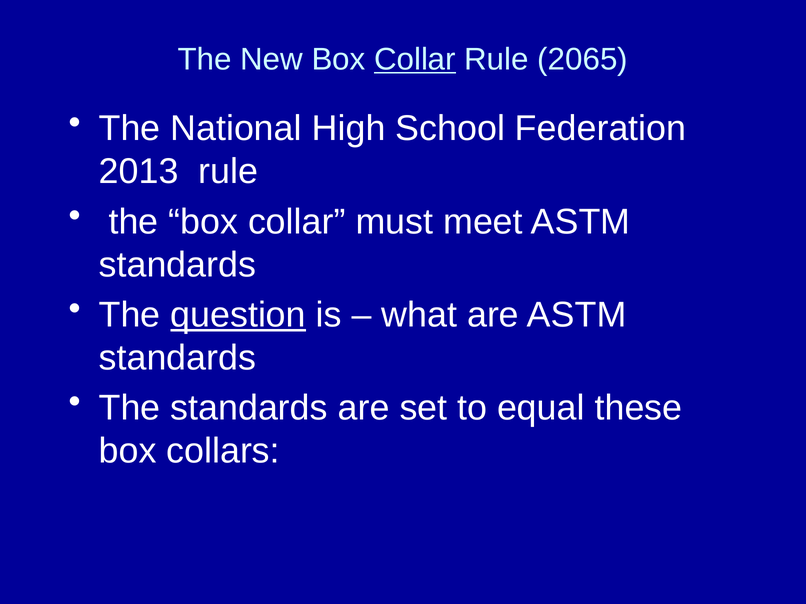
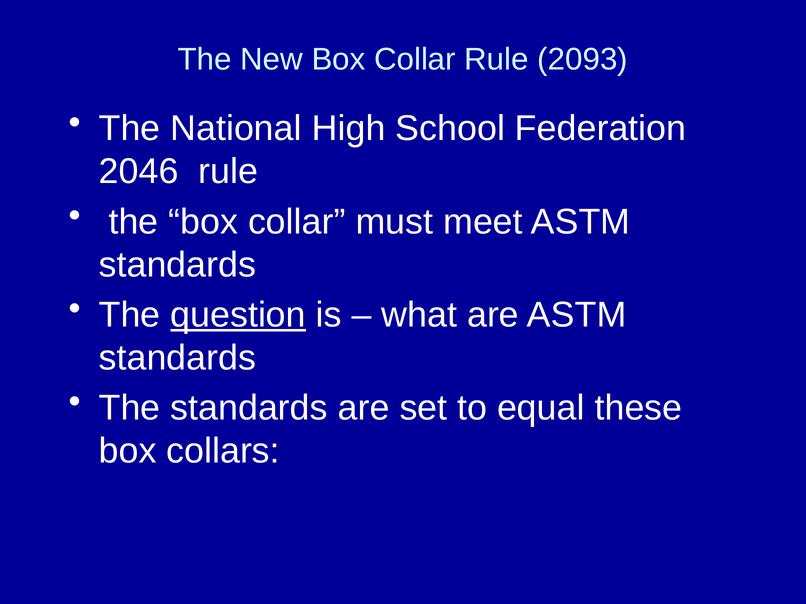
Collar underline: present -> none (415, 59)
2065: 2065 -> 2093 (583, 59)
2013: 2013 -> 2046 (139, 172)
